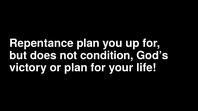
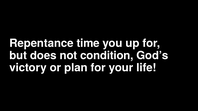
Repentance plan: plan -> time (88, 43)
